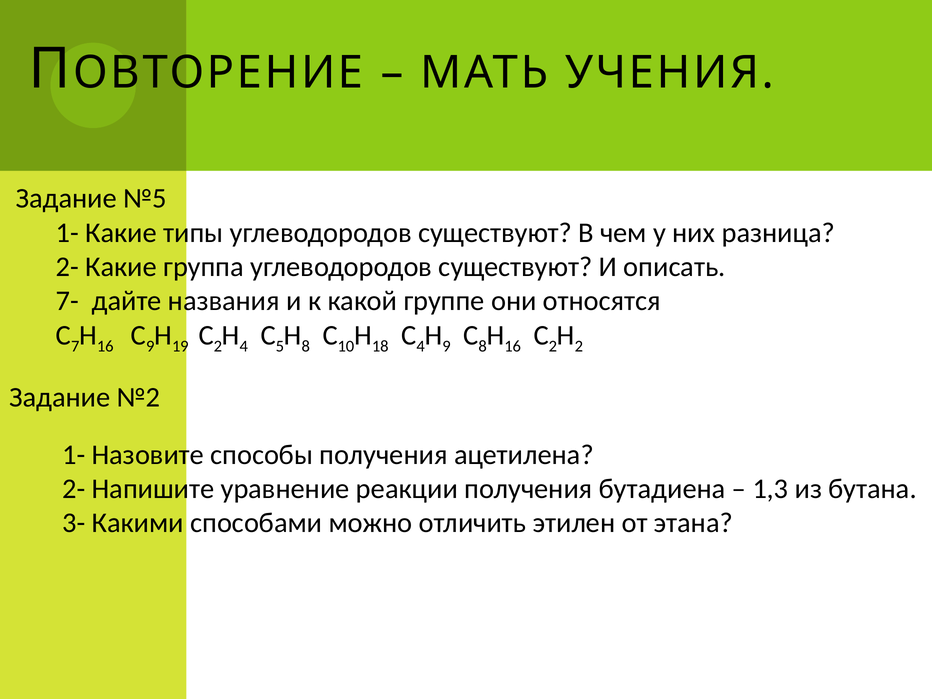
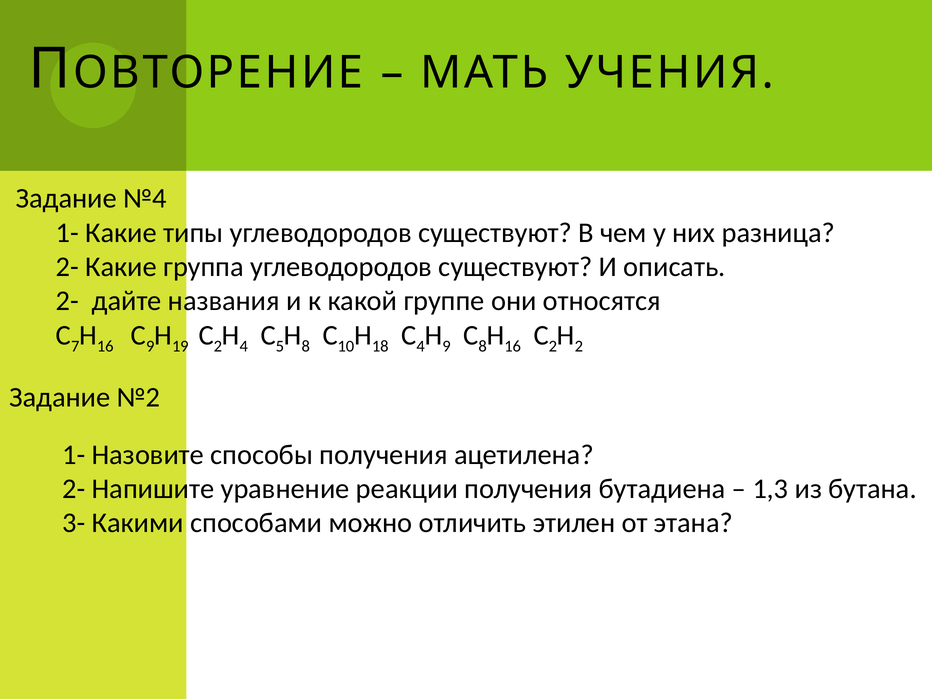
№5: №5 -> №4 (145, 198)
7-: 7- -> 2- (67, 301)
